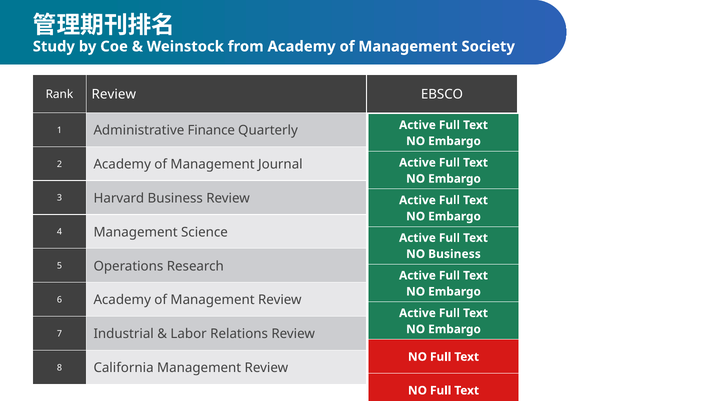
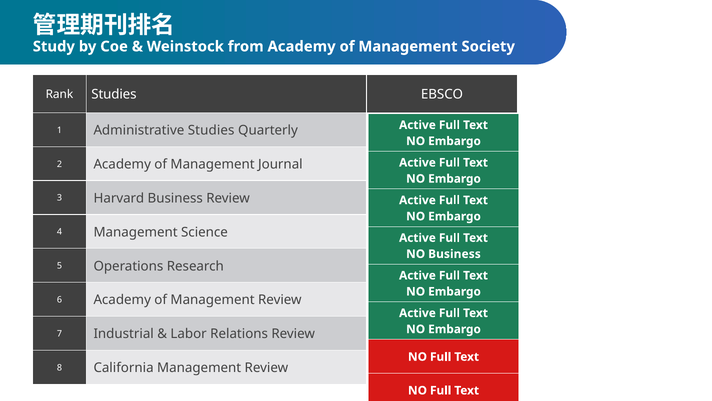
Rank Review: Review -> Studies (114, 94)
Administrative Finance: Finance -> Studies (211, 130)
